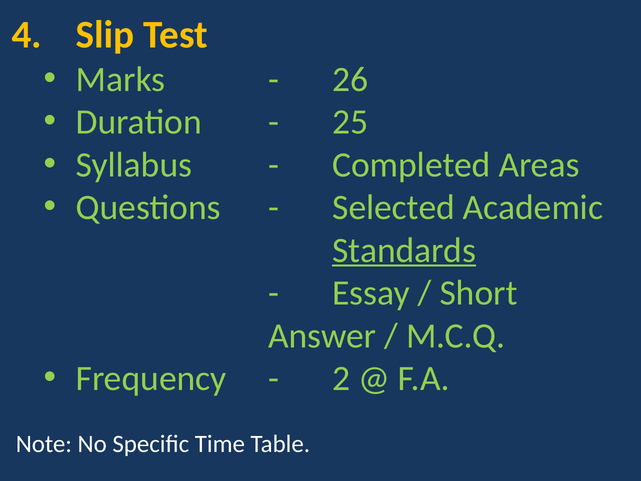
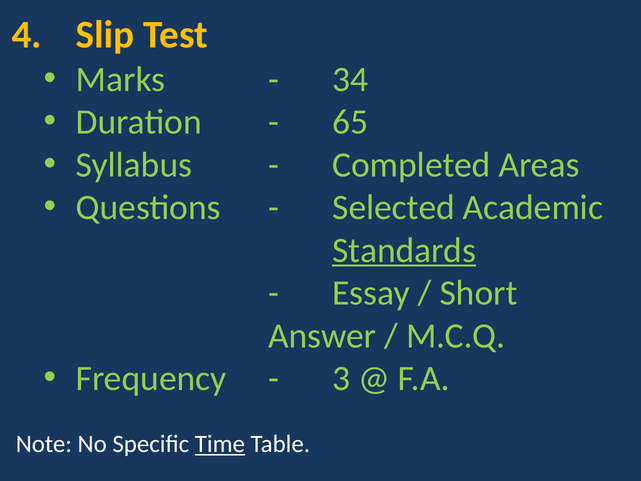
26: 26 -> 34 (350, 79)
25: 25 -> 65 (350, 122)
2: 2 -> 3 (341, 378)
Time underline: none -> present (220, 444)
